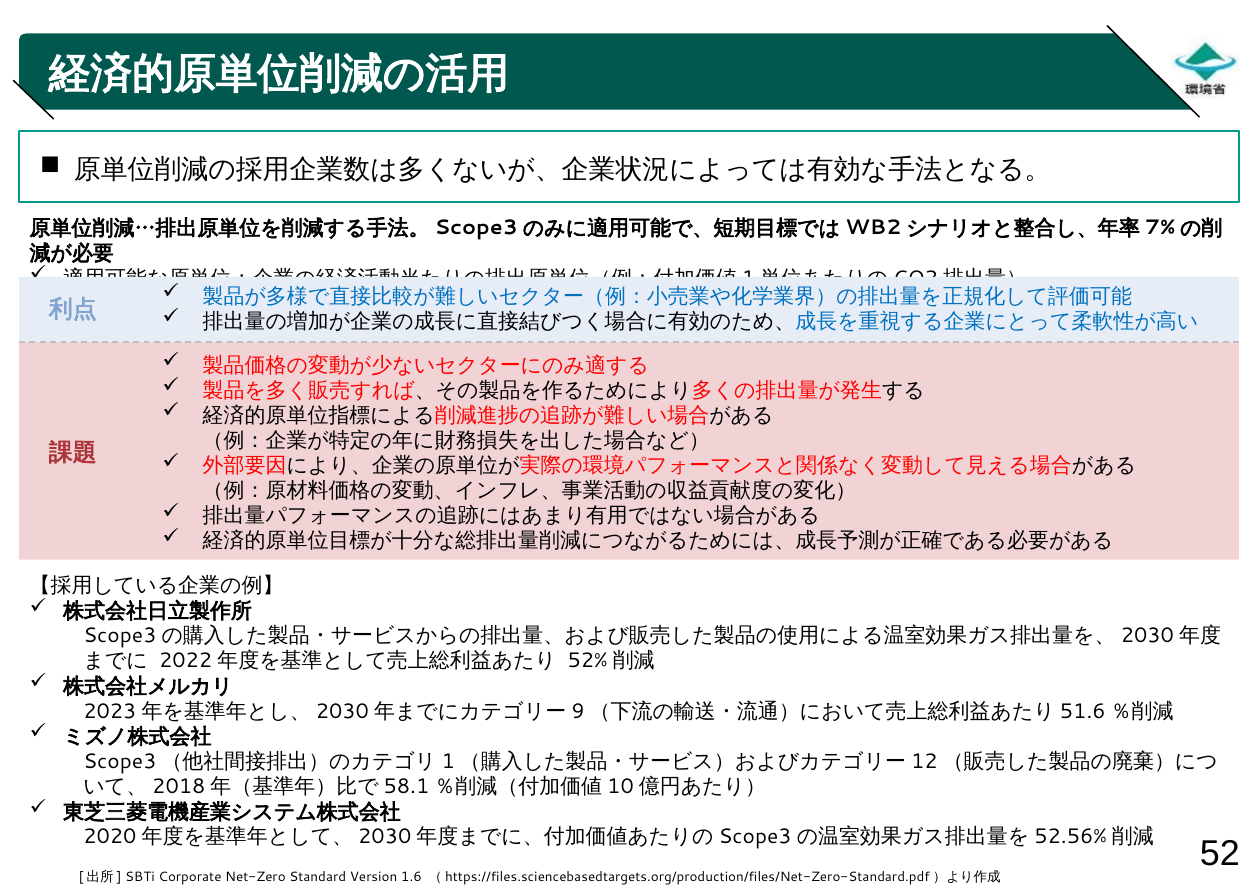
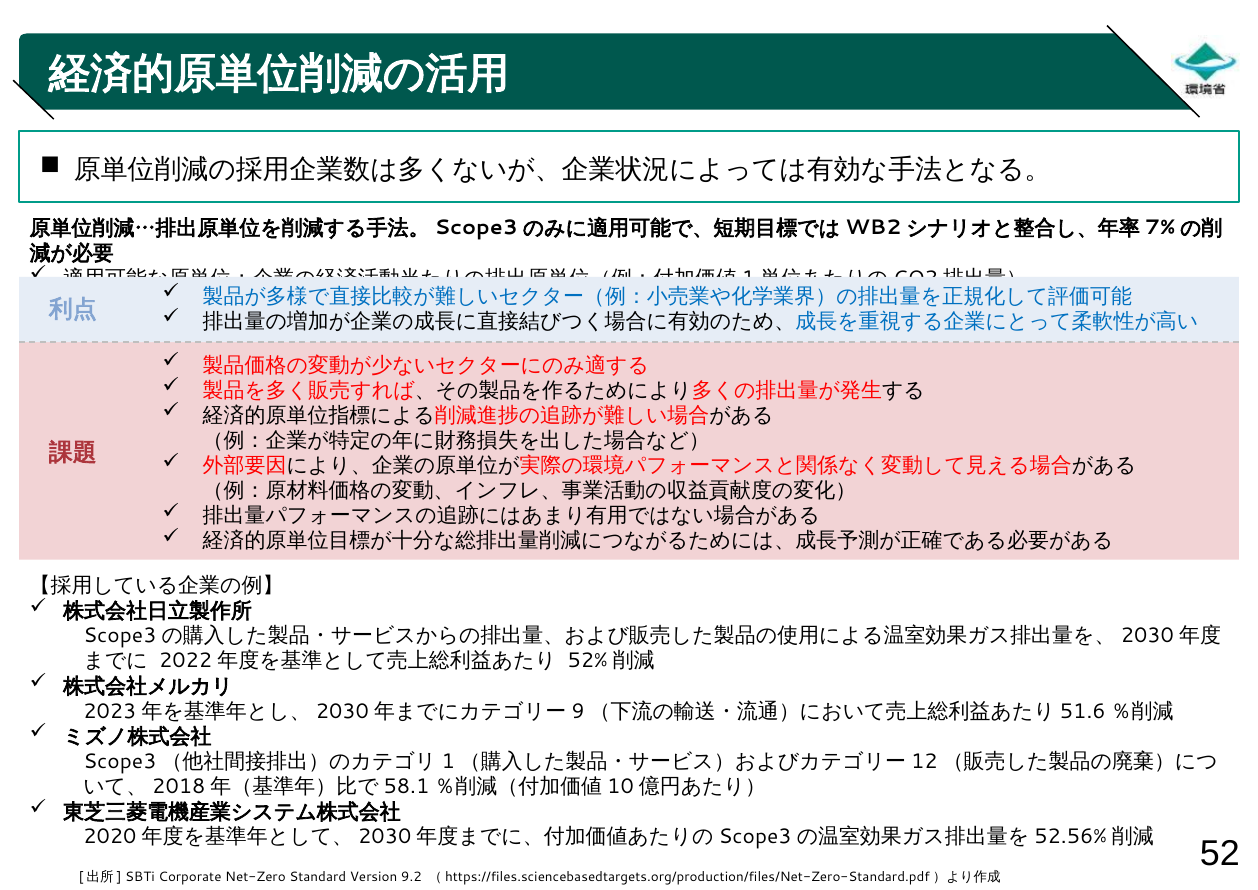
1.6: 1.6 -> 9.2 (411, 877)
